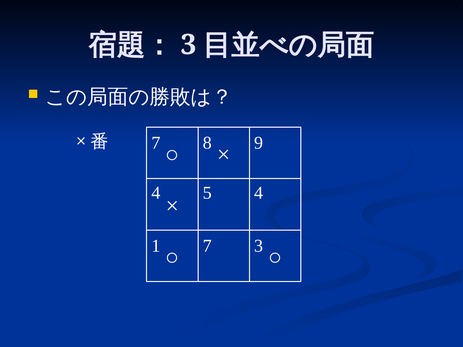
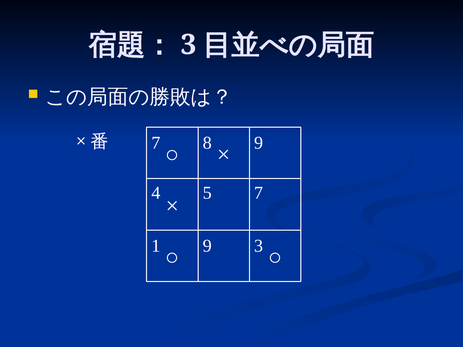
5 4: 4 -> 7 (259, 193)
1 7: 7 -> 9 (207, 246)
